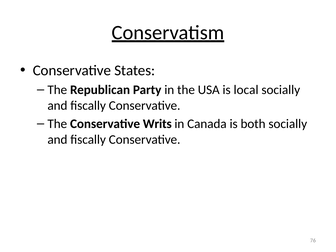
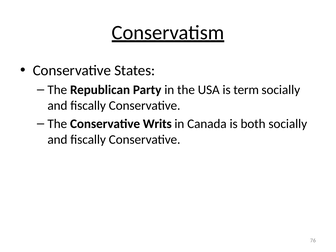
local: local -> term (246, 90)
